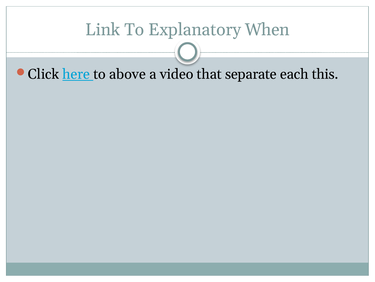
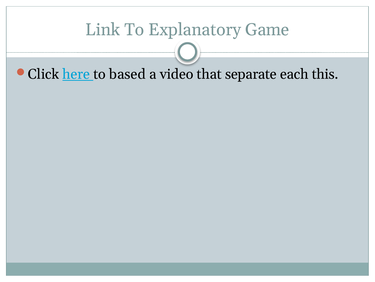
When: When -> Game (267, 30)
above: above -> based (127, 74)
